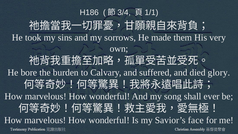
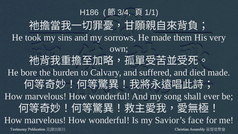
died glory: glory -> made (219, 72)
